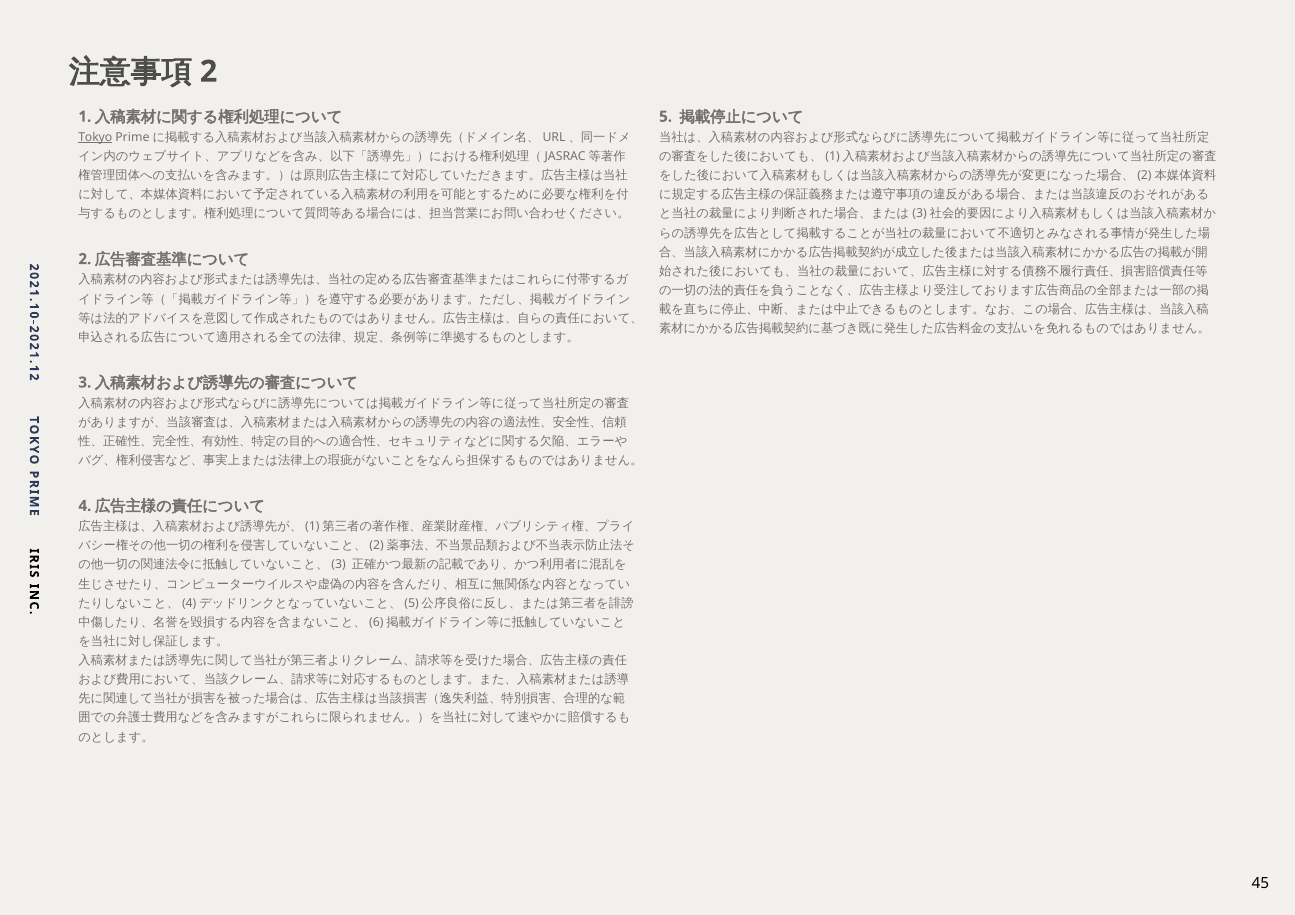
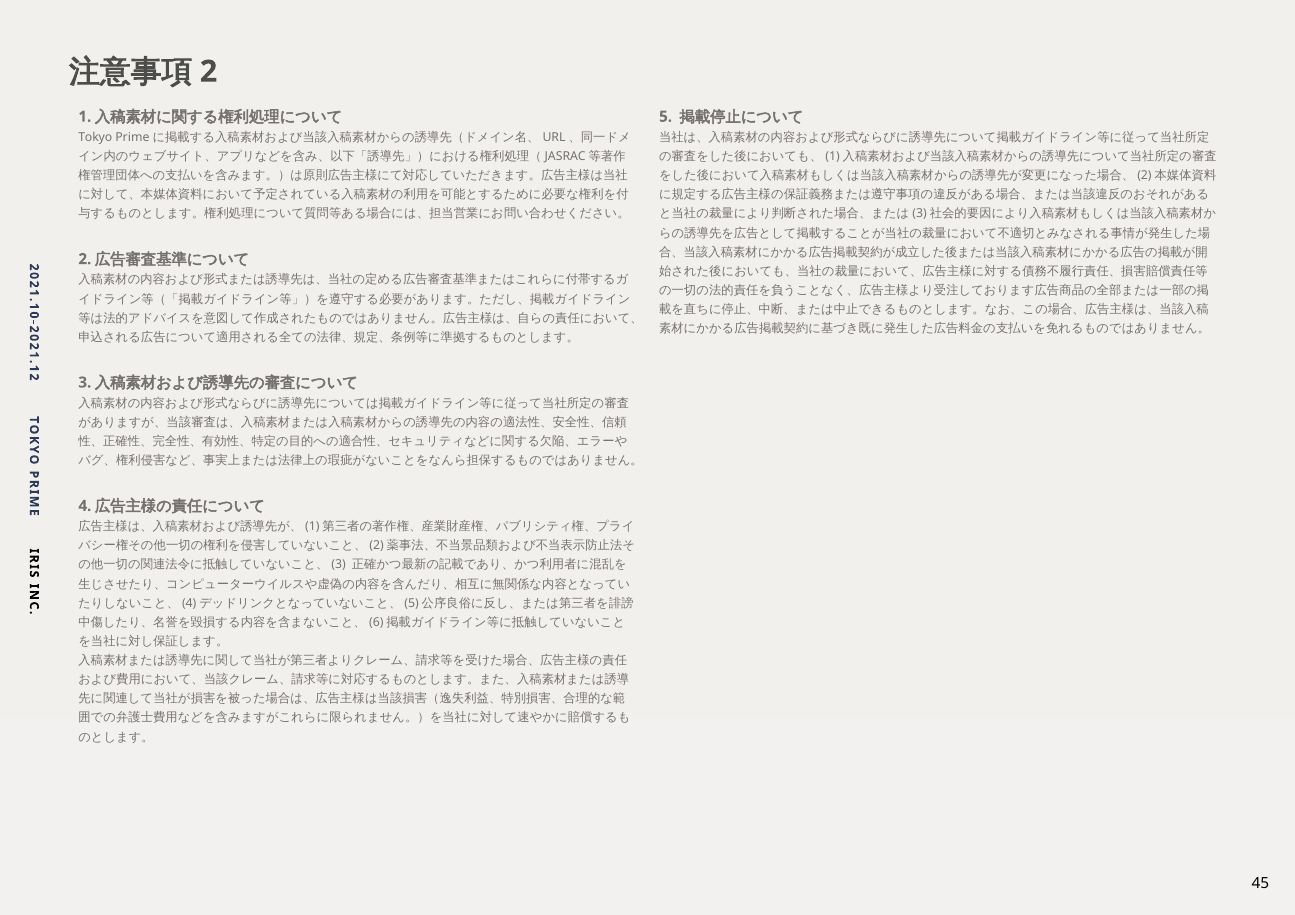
Tokyo underline: present -> none (95, 138)
